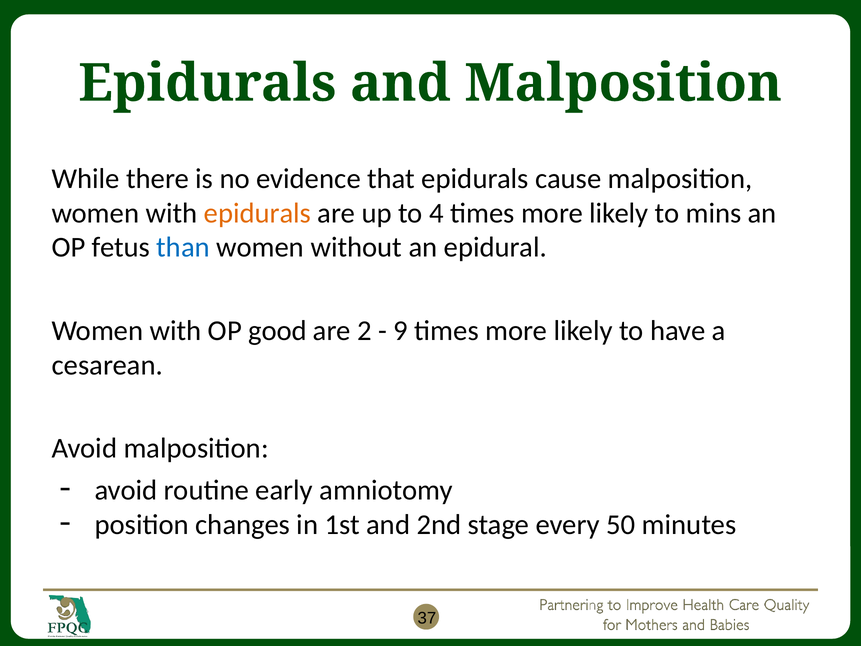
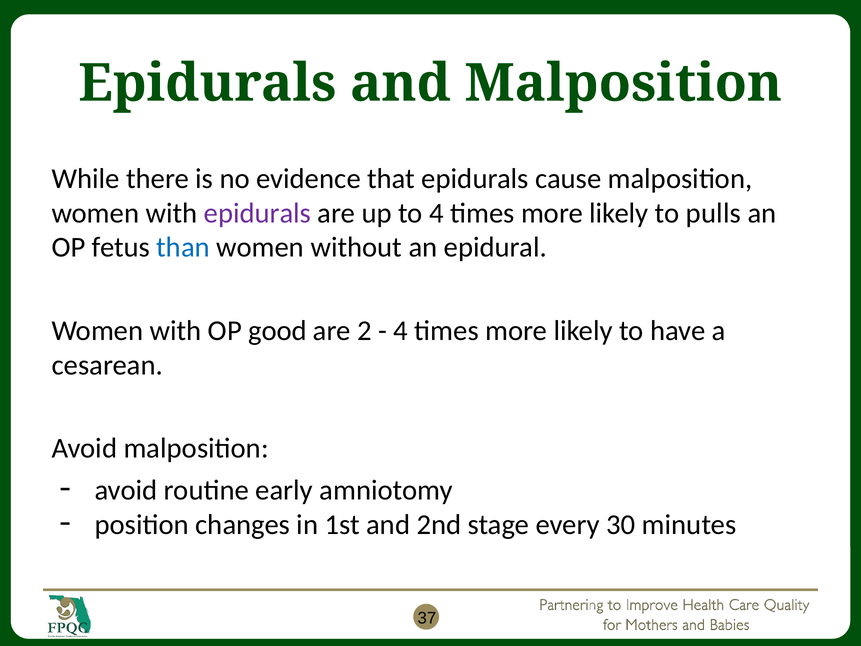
epidurals colour: orange -> purple (257, 213)
mins: mins -> pulls (713, 213)
9: 9 -> 4 (401, 331)
50: 50 -> 30 (621, 524)
